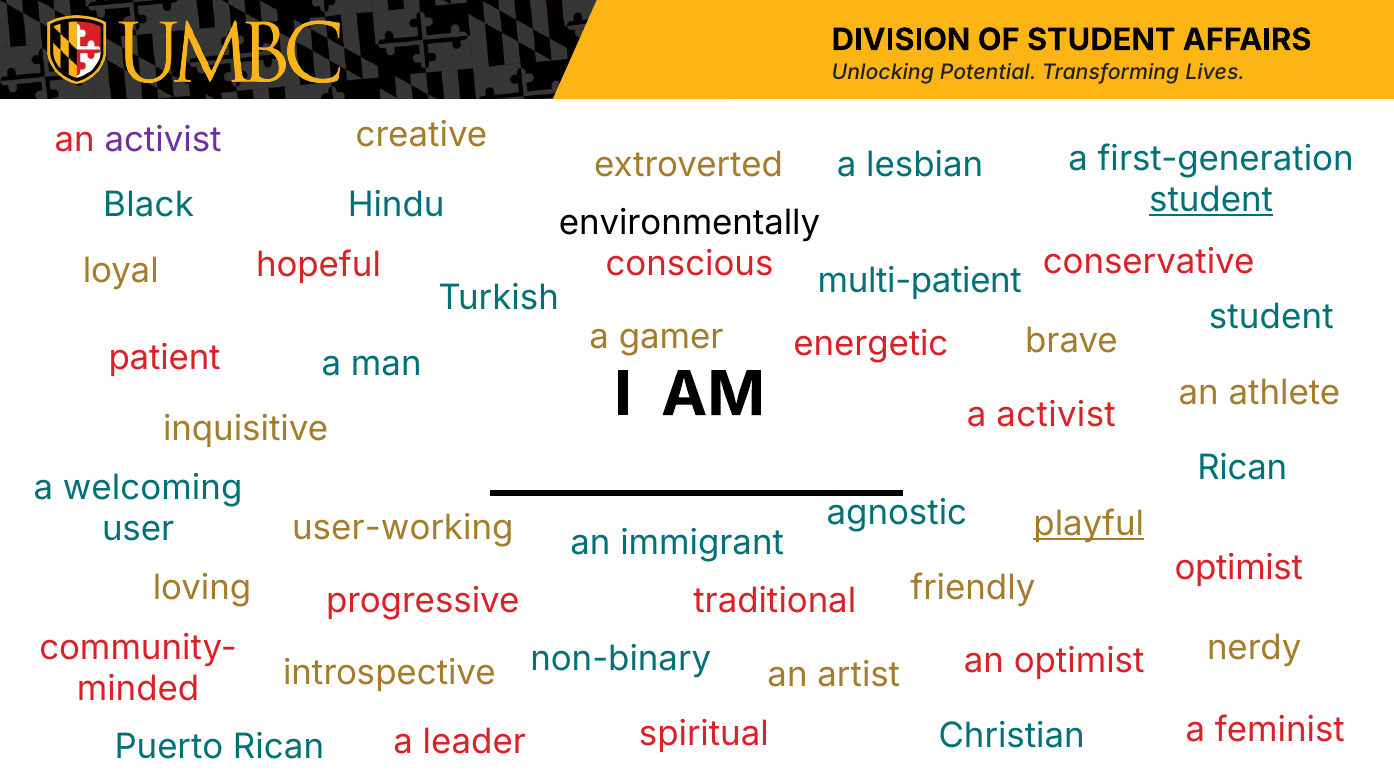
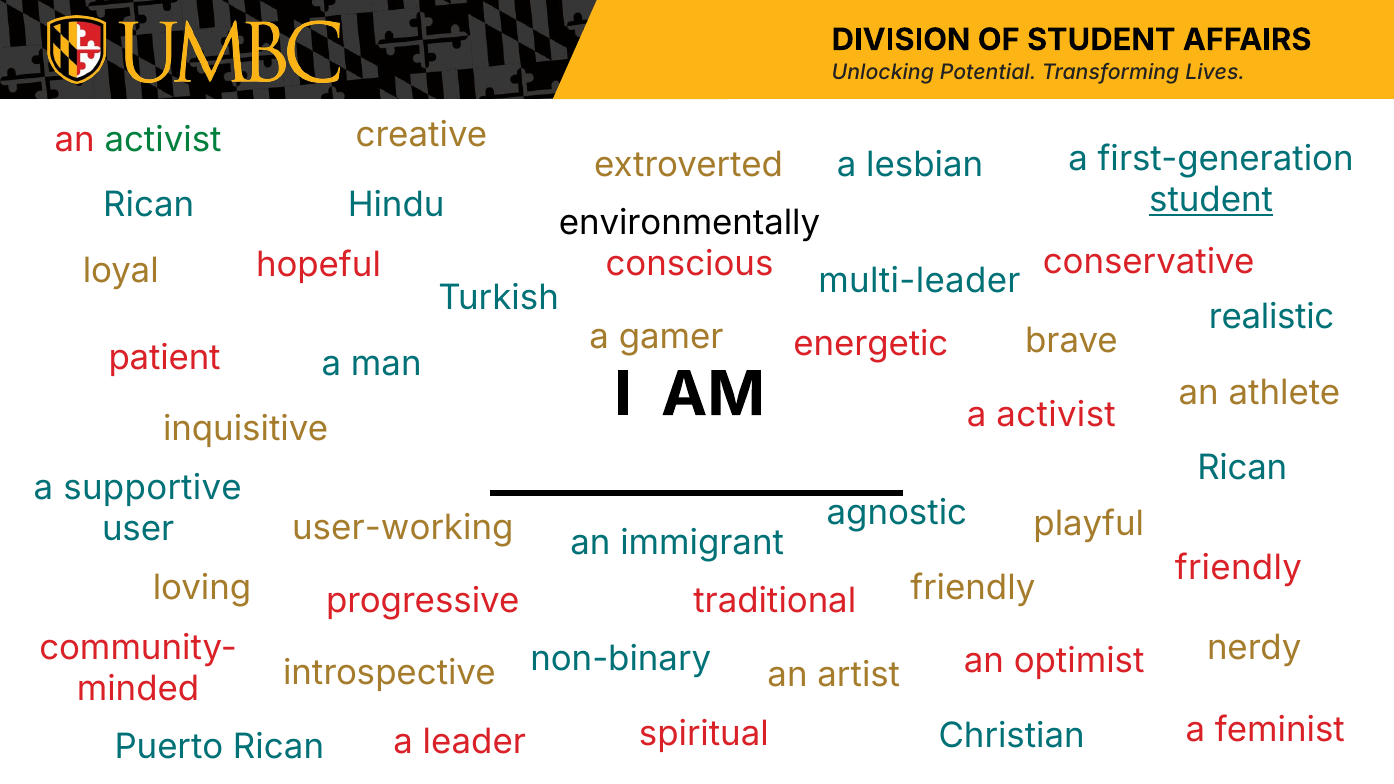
activist colour: purple -> green (163, 140)
Black: Black -> Rican (149, 205)
multi-patient: multi-patient -> multi-leader (919, 281)
student: student -> realistic (1272, 317)
welcoming: welcoming -> supportive (153, 488)
playful underline: present -> none (1089, 524)
optimist: optimist -> friendly (1238, 568)
